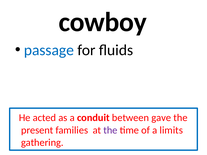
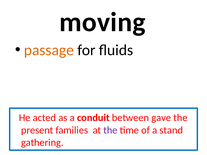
cowboy: cowboy -> moving (102, 22)
passage colour: blue -> orange (49, 50)
limits: limits -> stand (171, 130)
